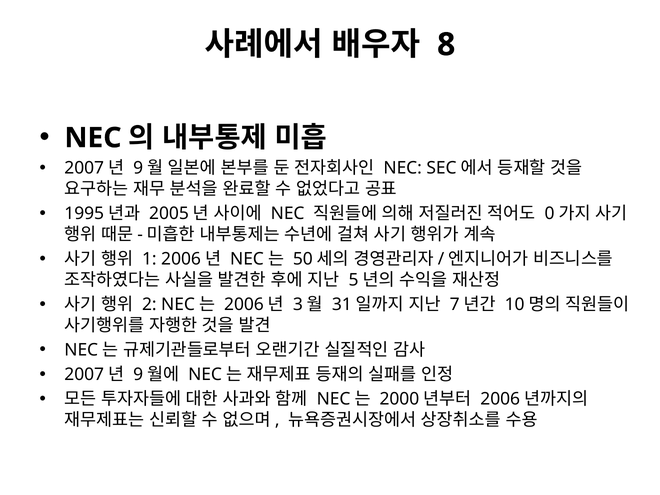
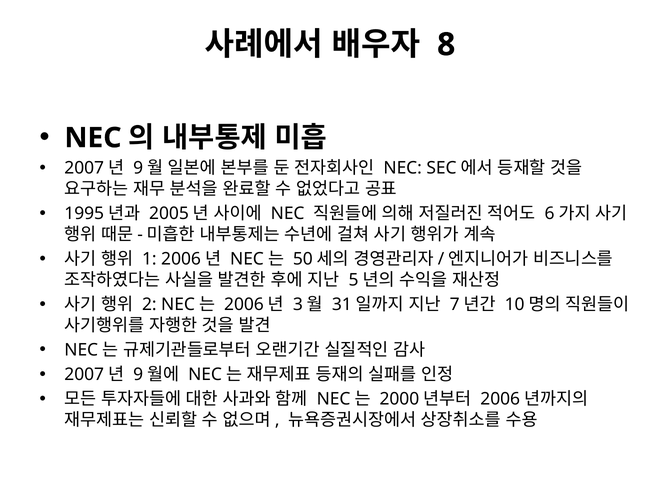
0: 0 -> 6 (550, 214)
